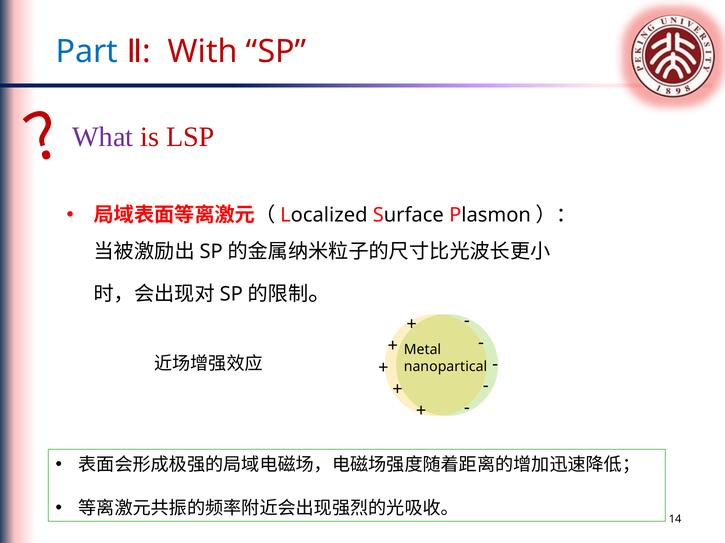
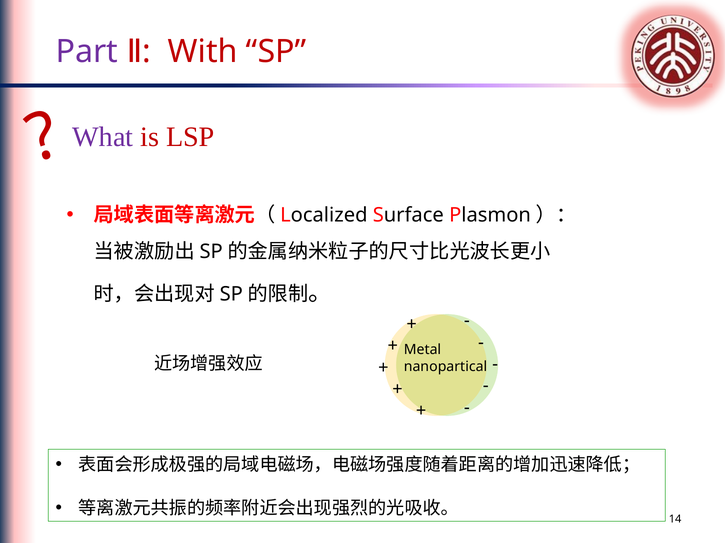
Part colour: blue -> purple (87, 52)
